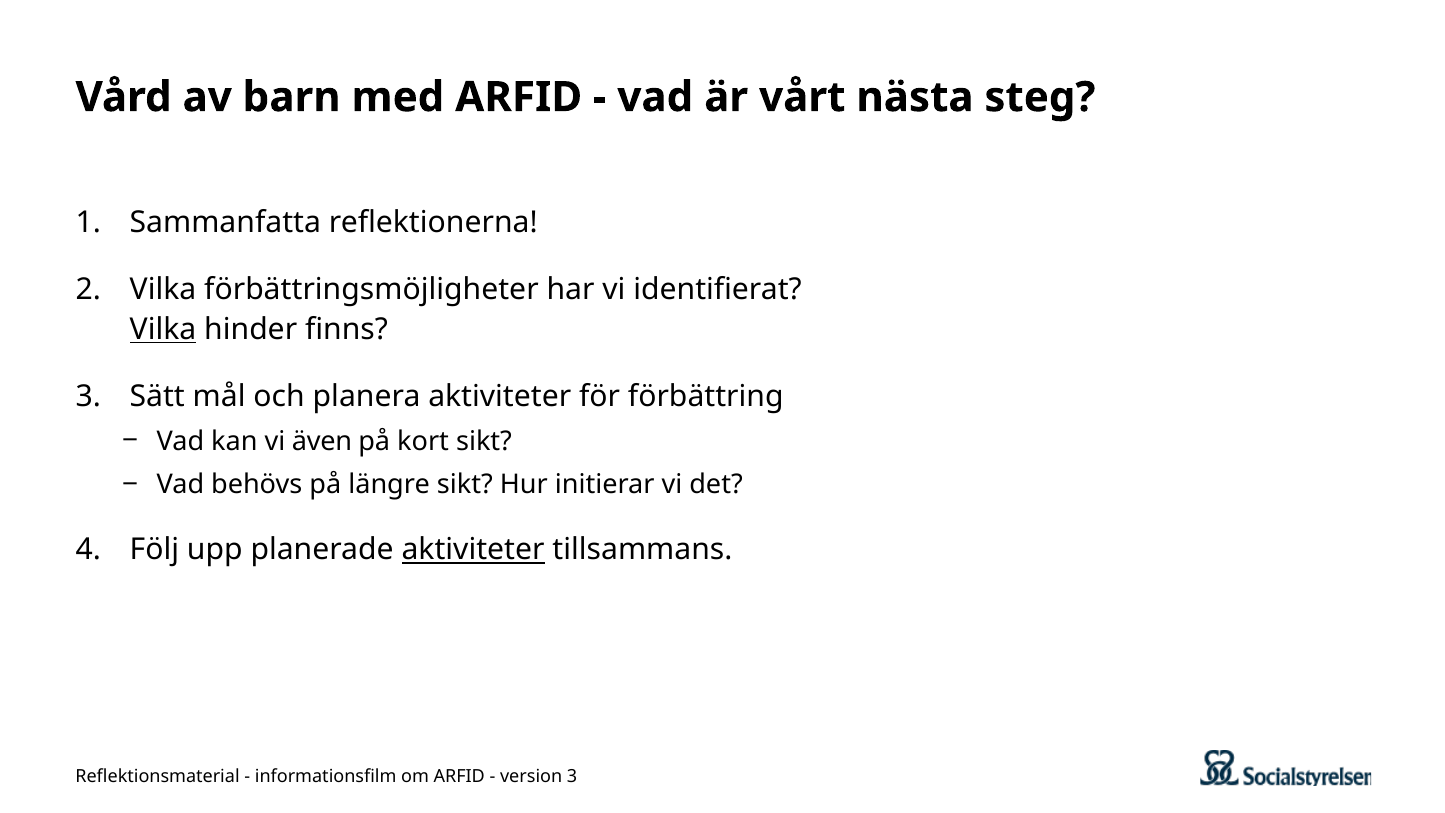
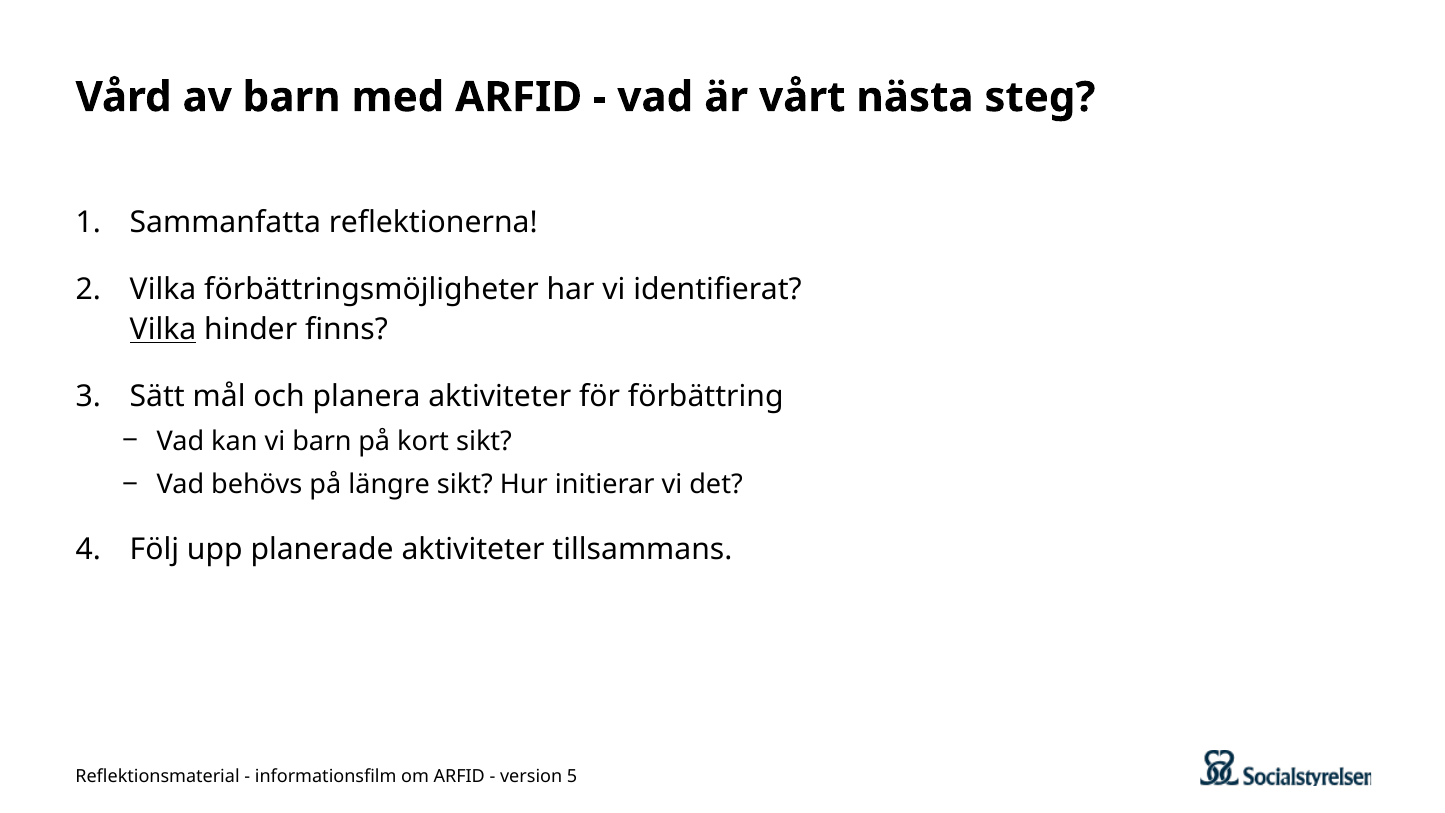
vi även: även -> barn (322, 441)
aktiviteter underline: present -> none (473, 550)
version 3: 3 -> 5 (572, 776)
